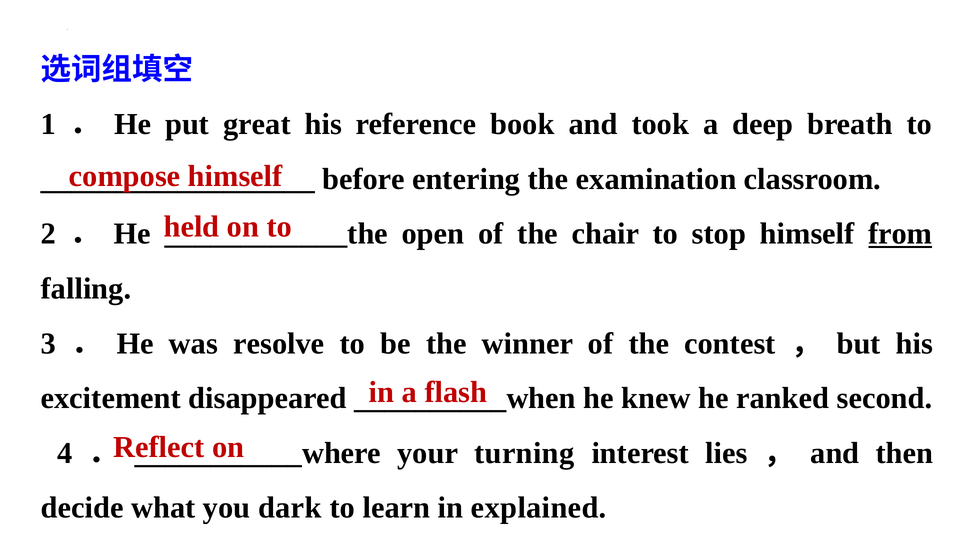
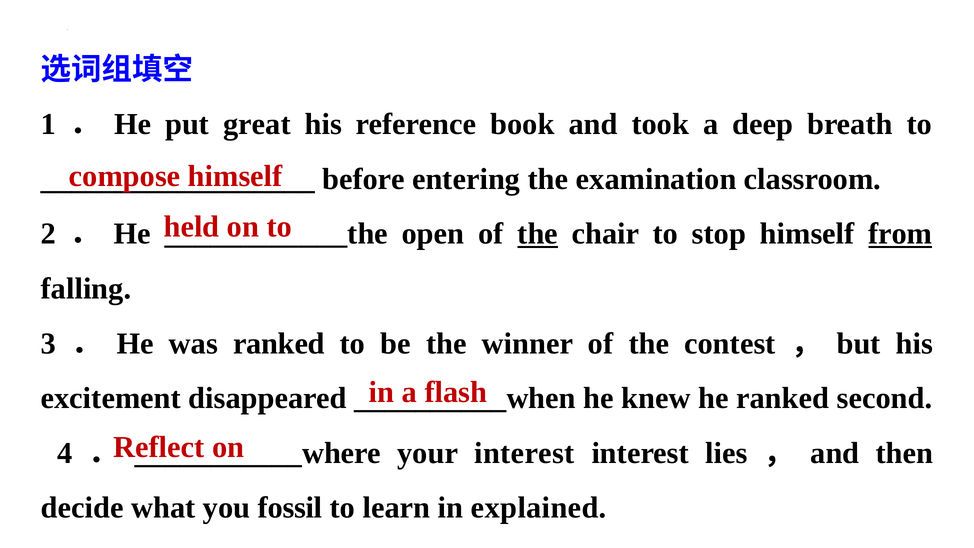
the underline: none -> present (538, 234)
was resolve: resolve -> ranked (279, 343)
your turning: turning -> interest (524, 453)
dark: dark -> fossil (290, 508)
